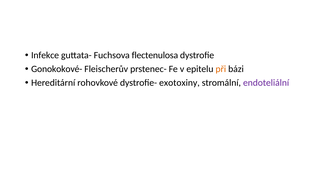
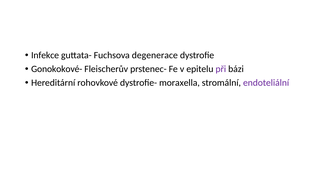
flectenulosa: flectenulosa -> degenerace (155, 55)
při colour: orange -> purple (221, 69)
exotoxiny: exotoxiny -> moraxella (179, 83)
